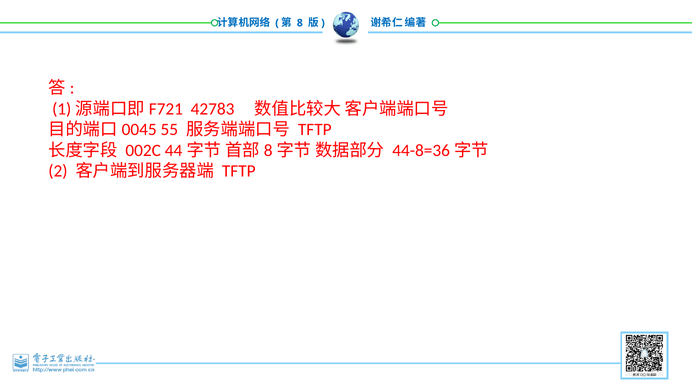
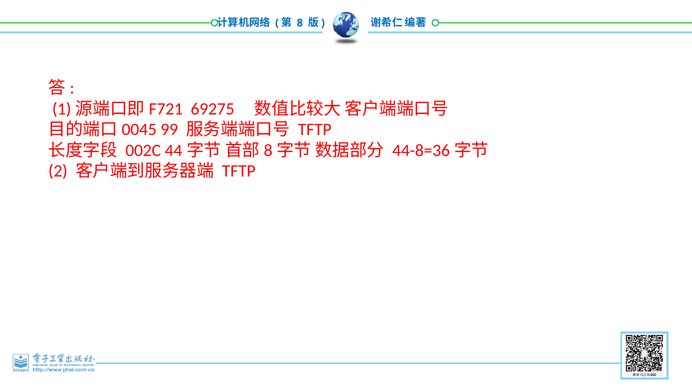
42783: 42783 -> 69275 (213, 109)
55: 55 -> 99 (169, 130)
